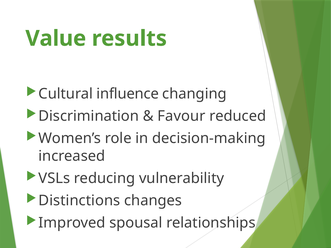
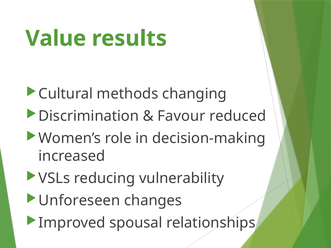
influence: influence -> methods (128, 94)
Distinctions: Distinctions -> Unforeseen (79, 201)
